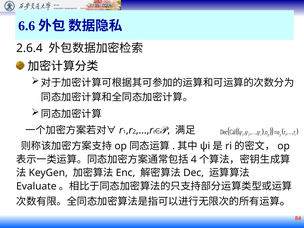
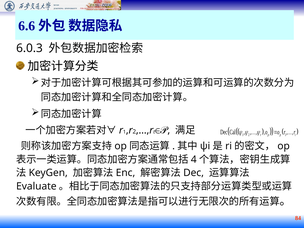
2.6.4: 2.6.4 -> 6.0.3 (29, 48)
